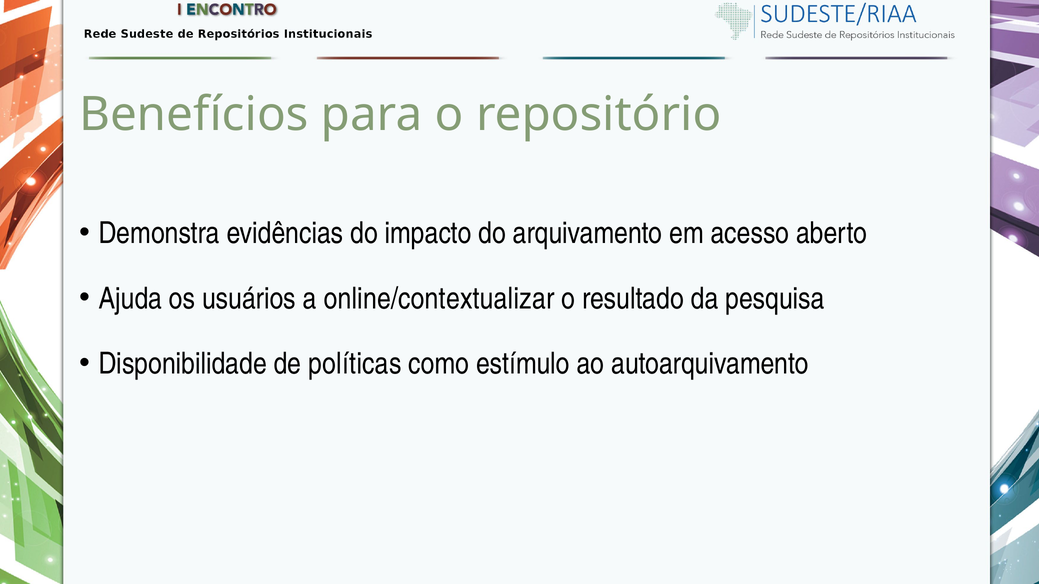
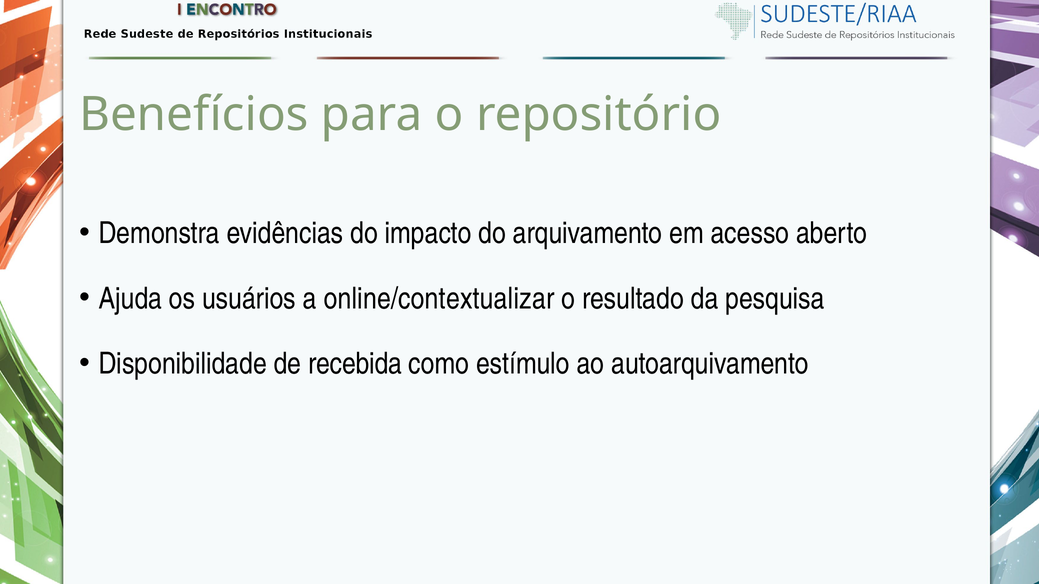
políticas: políticas -> recebida (355, 364)
